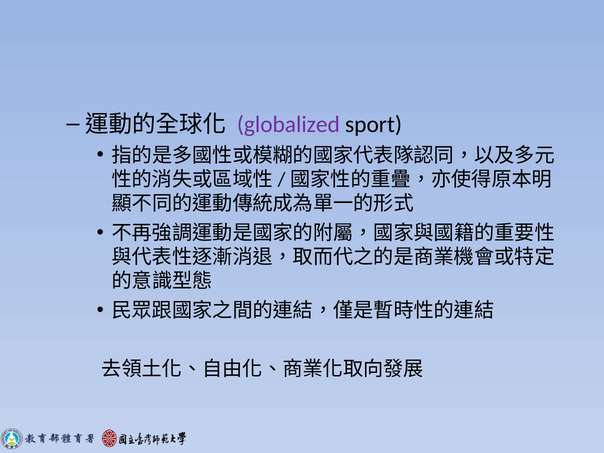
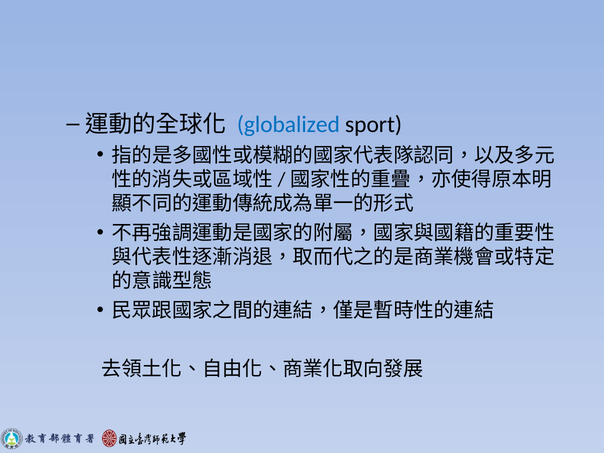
globalized colour: purple -> blue (288, 124)
